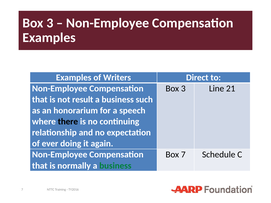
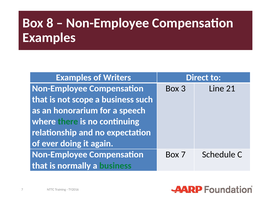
3: 3 -> 8 (50, 23)
result: result -> scope (83, 100)
there colour: black -> green (68, 122)
